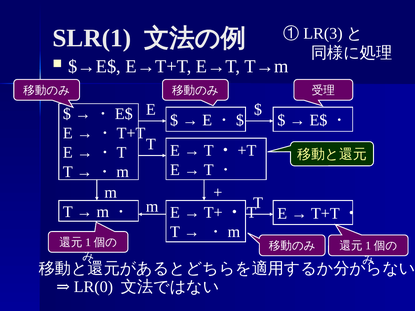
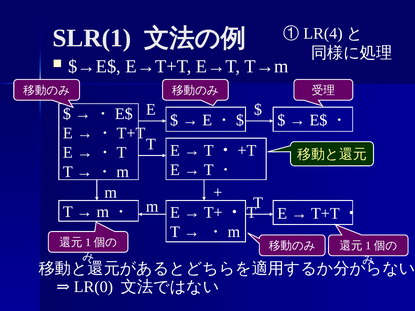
LR(3: LR(3 -> LR(4 (323, 34)
